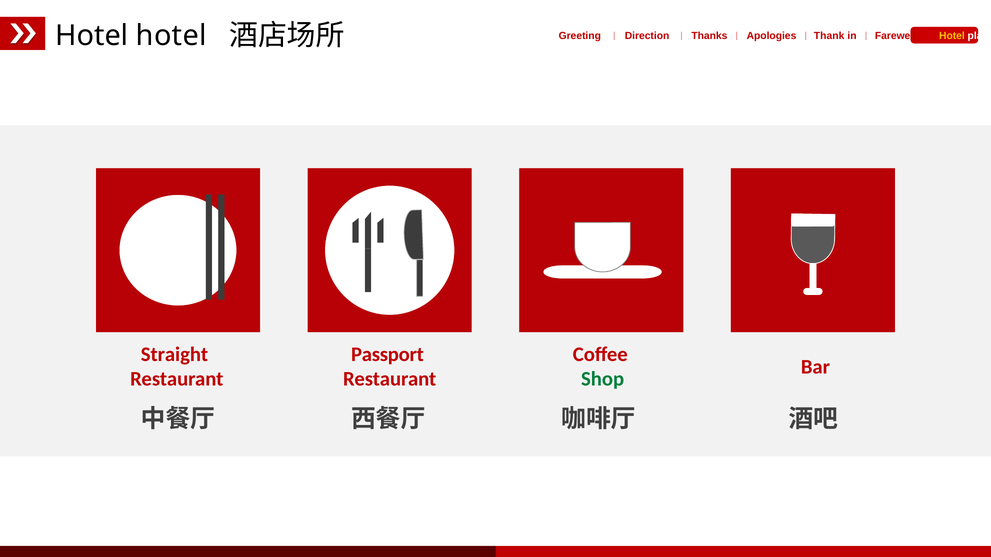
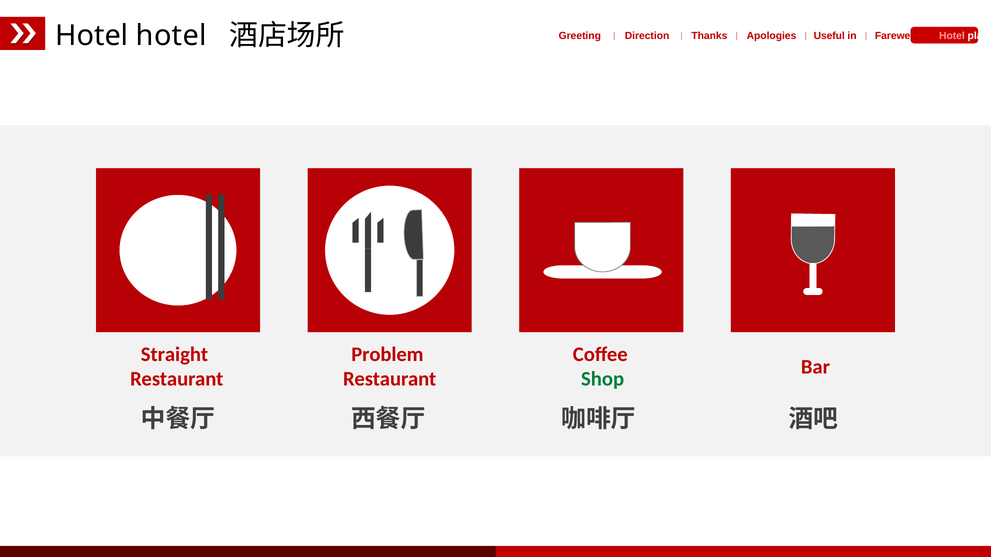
Thank: Thank -> Useful (829, 36)
Hotel colour: yellow -> pink (952, 36)
Passport: Passport -> Problem (387, 355)
